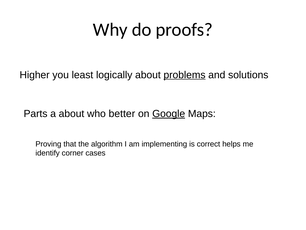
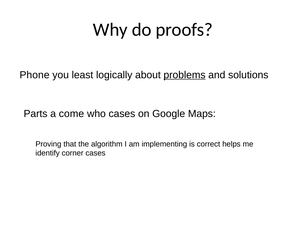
Higher: Higher -> Phone (35, 75)
a about: about -> come (71, 114)
who better: better -> cases (122, 114)
Google underline: present -> none (169, 114)
